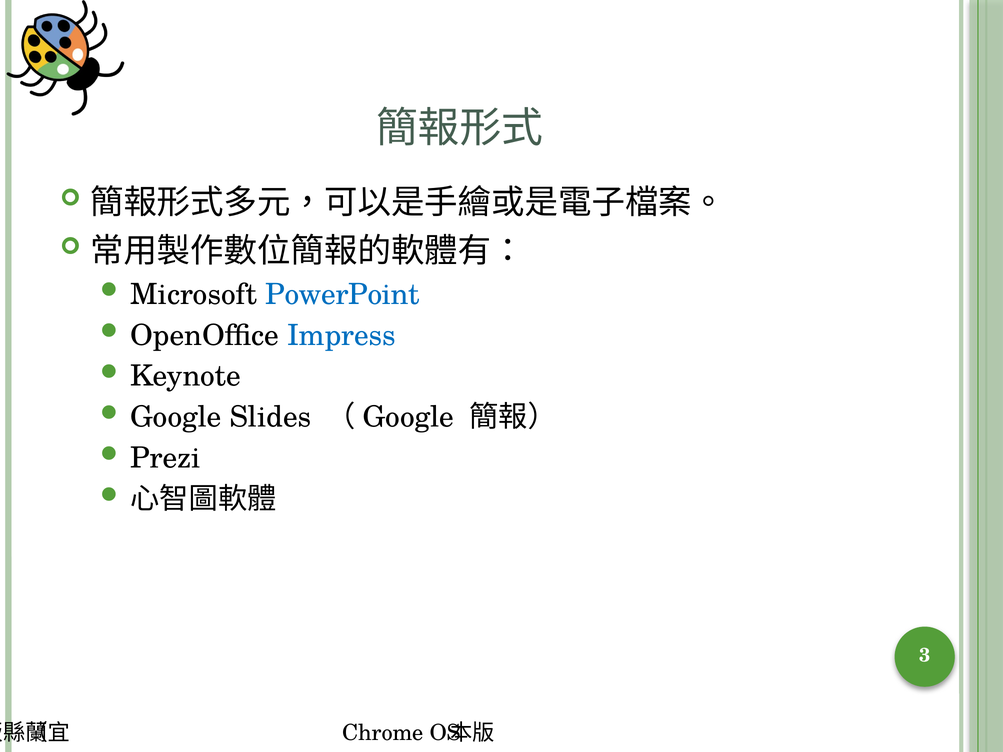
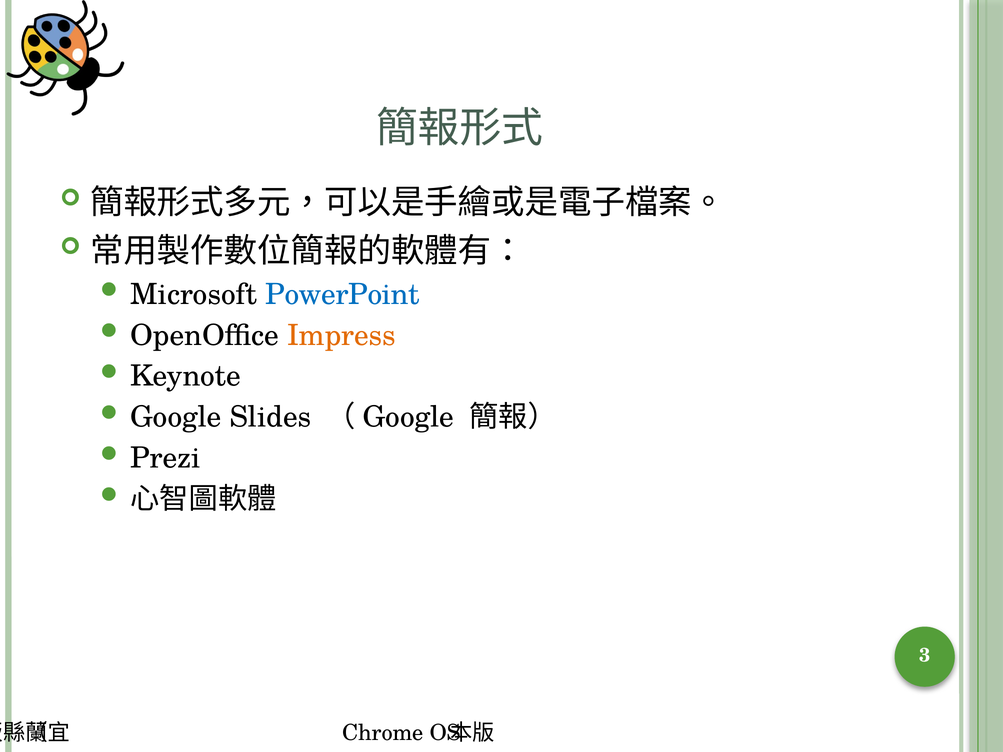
Impress colour: blue -> orange (341, 335)
